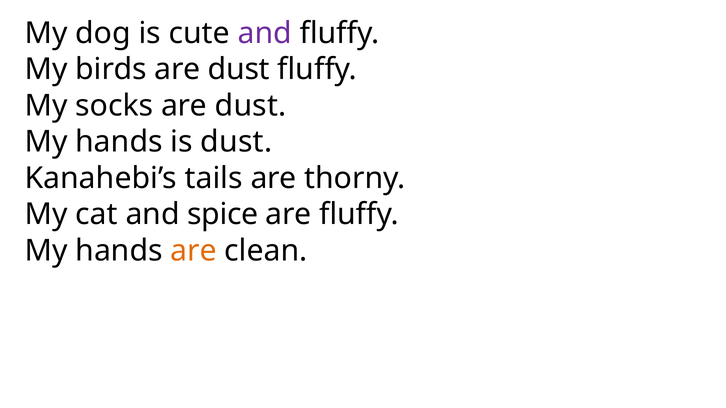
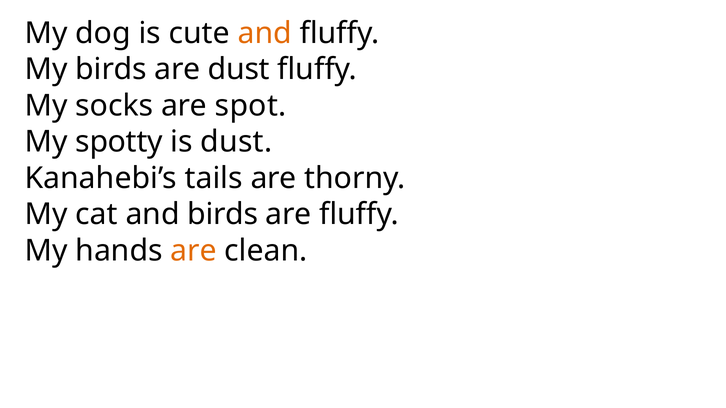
and colour: purple -> orange (265, 33)
socks are dust: dust -> spot (251, 106)
hands: hands -> spotty (119, 142)
and spice: spice -> birds (223, 215)
